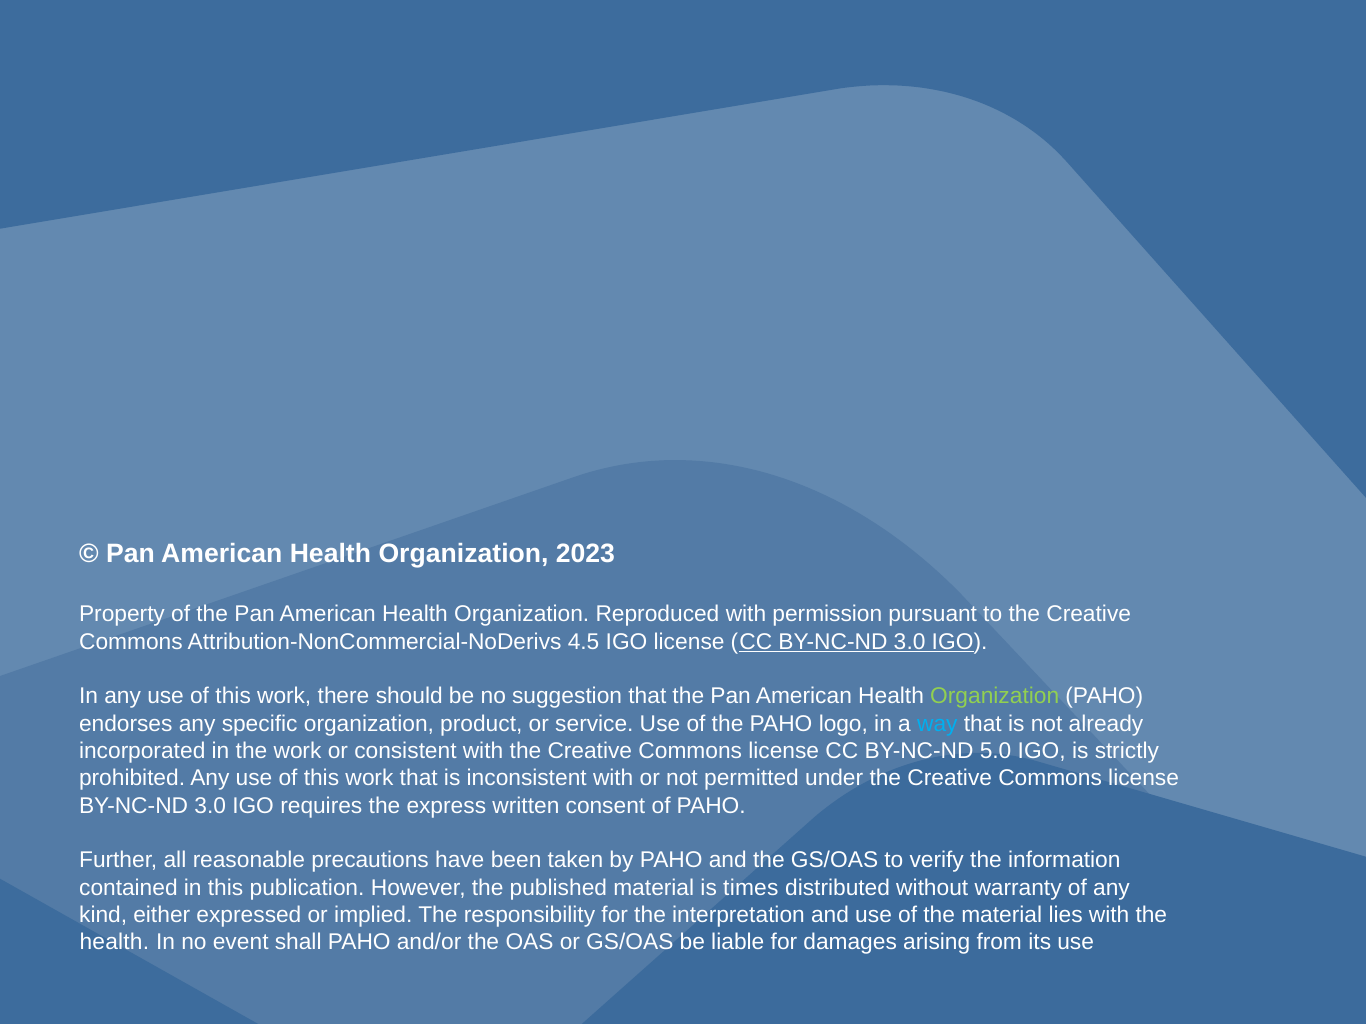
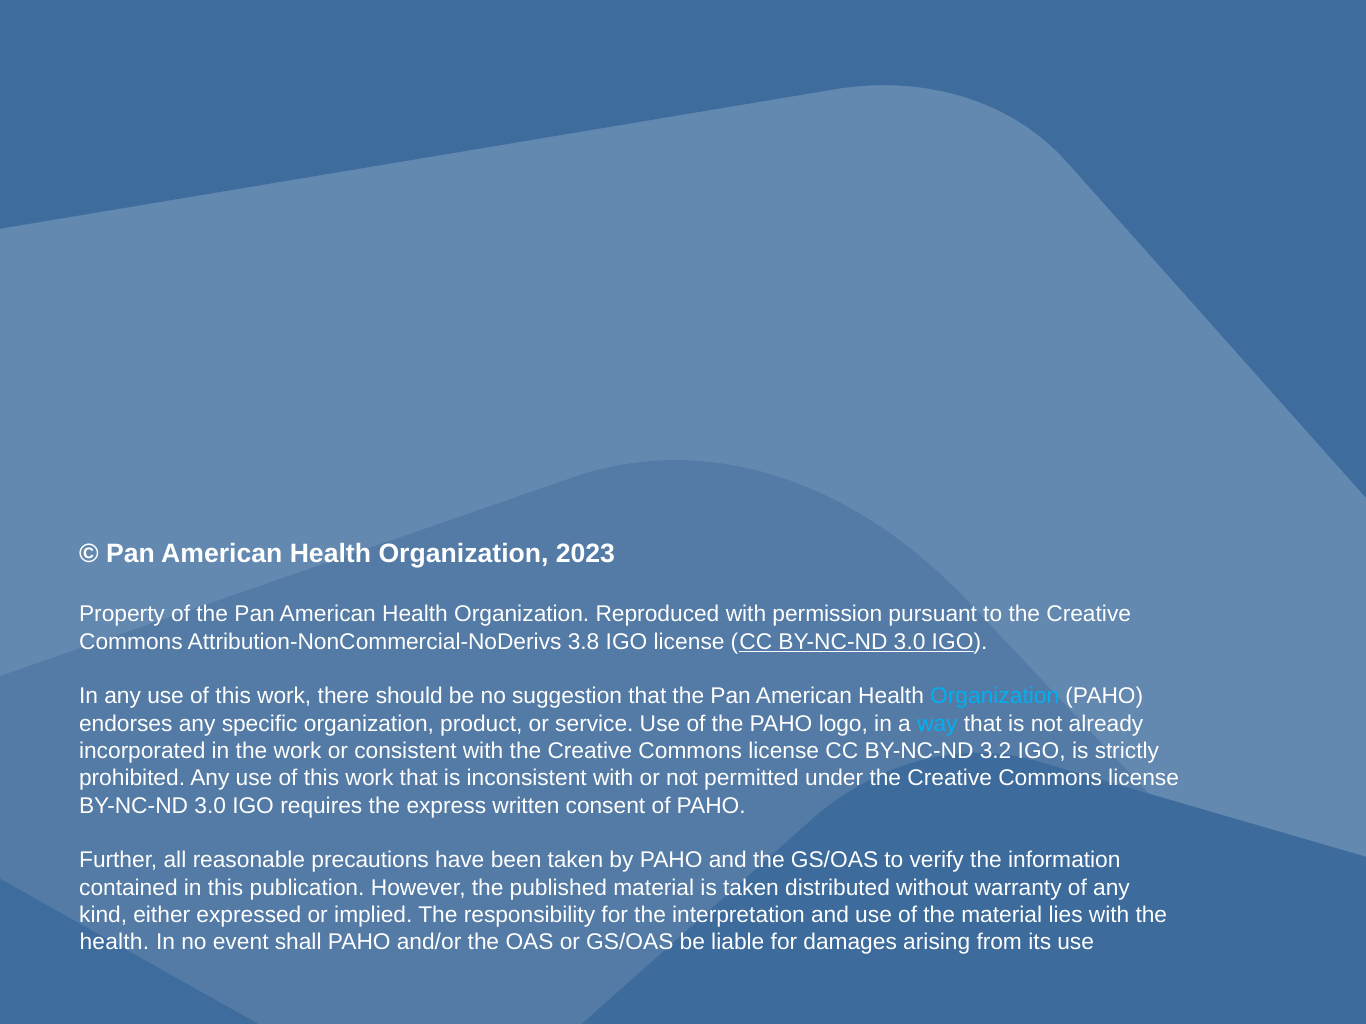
4.5: 4.5 -> 3.8 (584, 642)
Organization colour: light green -> light blue (995, 697)
5.0: 5.0 -> 3.2 (996, 751)
is times: times -> taken (751, 888)
